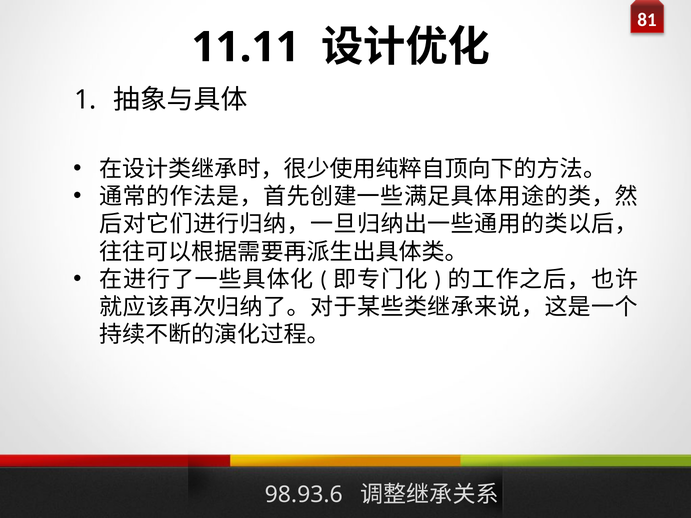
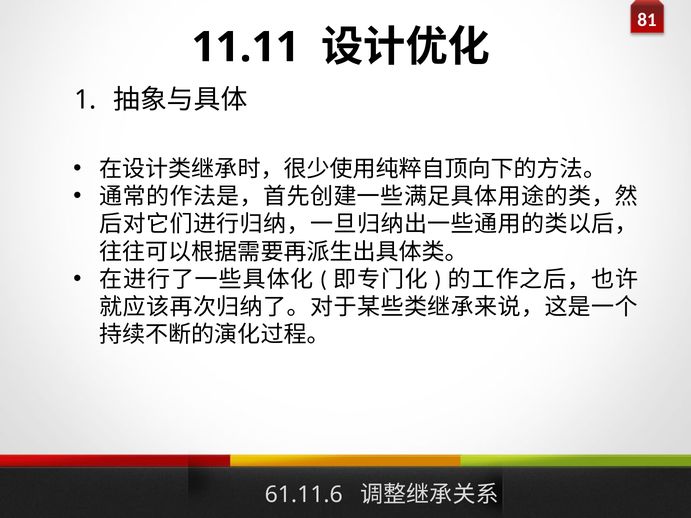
98.93.6: 98.93.6 -> 61.11.6 (304, 495)
